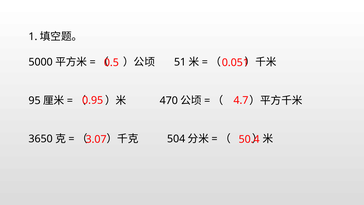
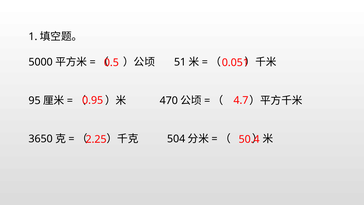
3.07: 3.07 -> 2.25 (96, 139)
